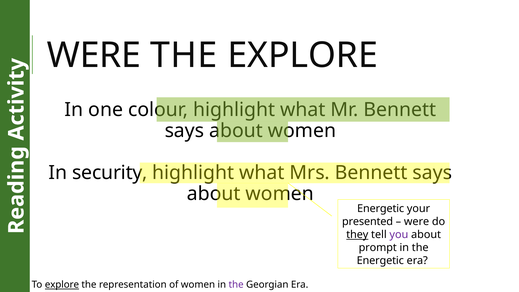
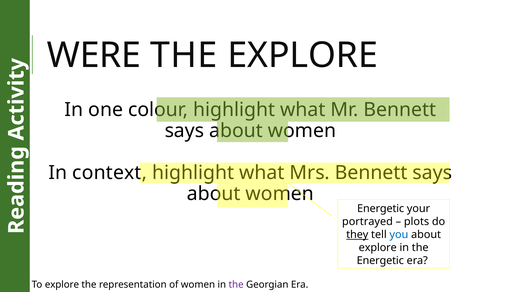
security: security -> context (110, 173)
presented: presented -> portrayed (367, 222)
were: were -> plots (417, 222)
you colour: purple -> blue (399, 235)
prompt: prompt -> explore (378, 248)
explore underline: present -> none (62, 285)
